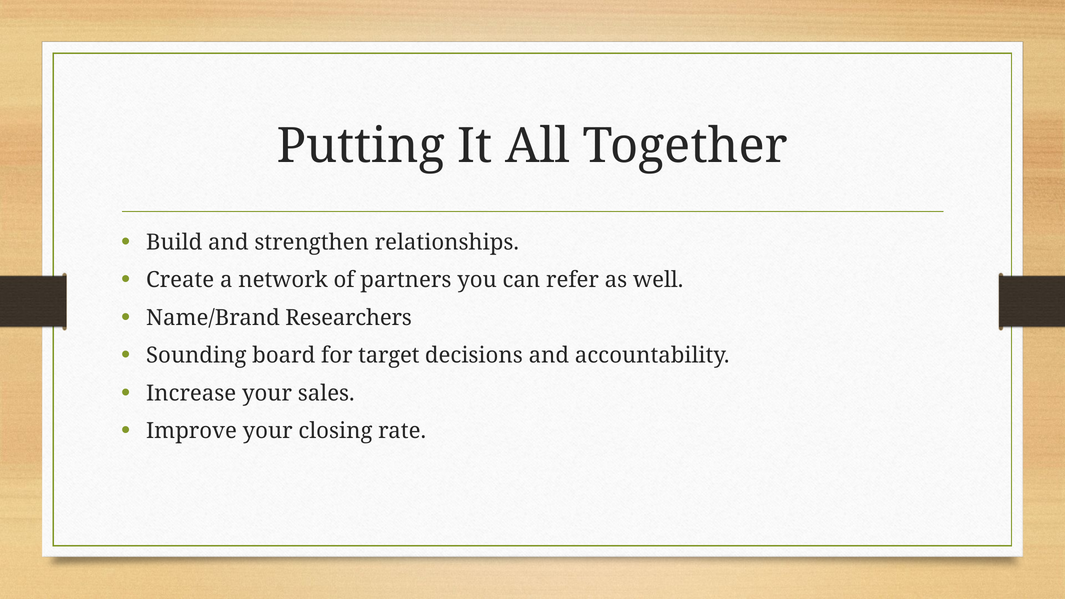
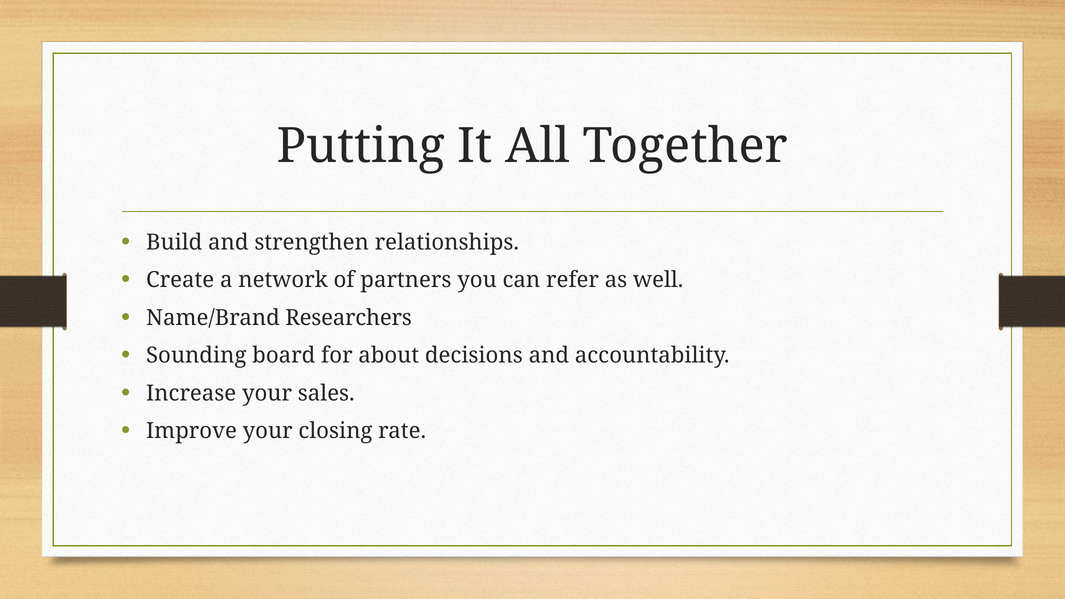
target: target -> about (389, 356)
